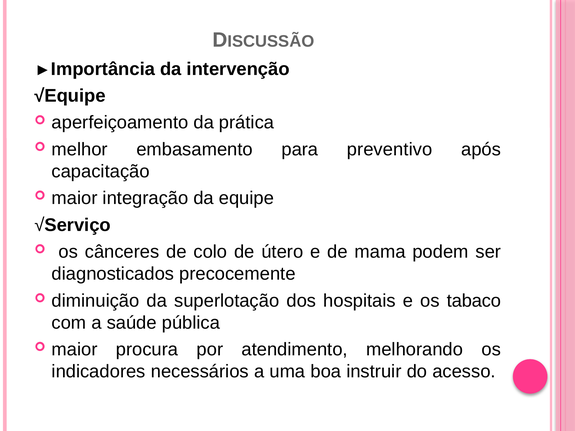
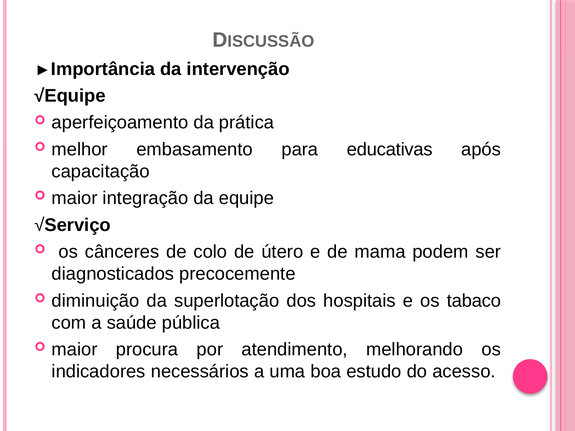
preventivo: preventivo -> educativas (390, 150)
instruir: instruir -> estudo (374, 372)
